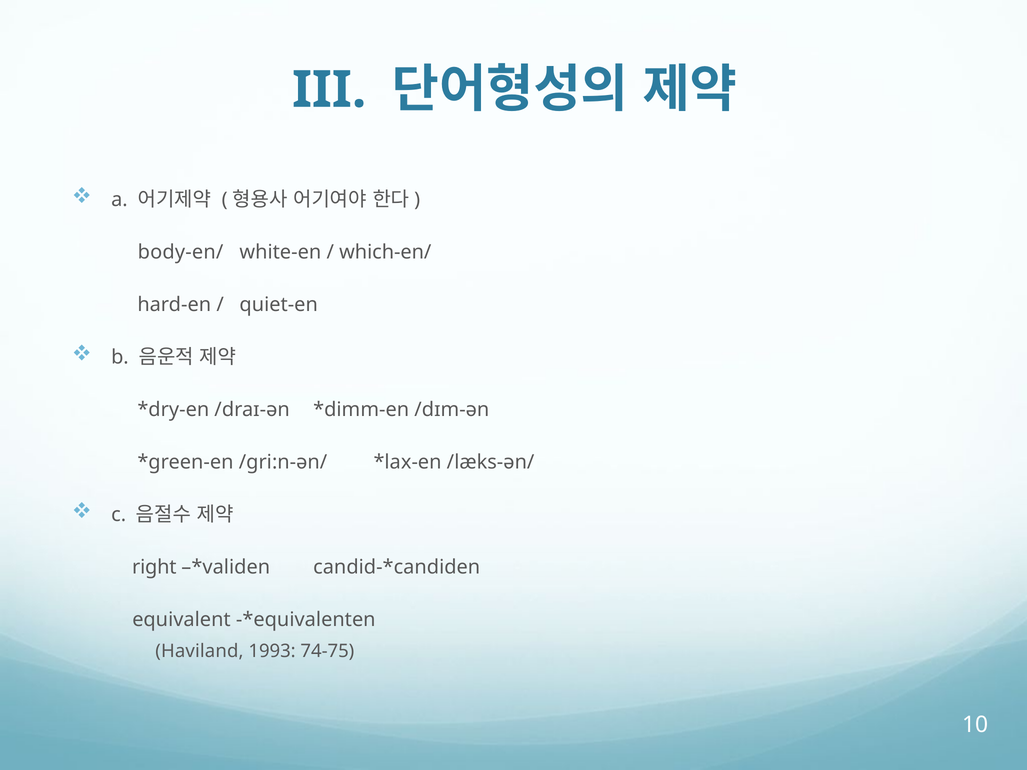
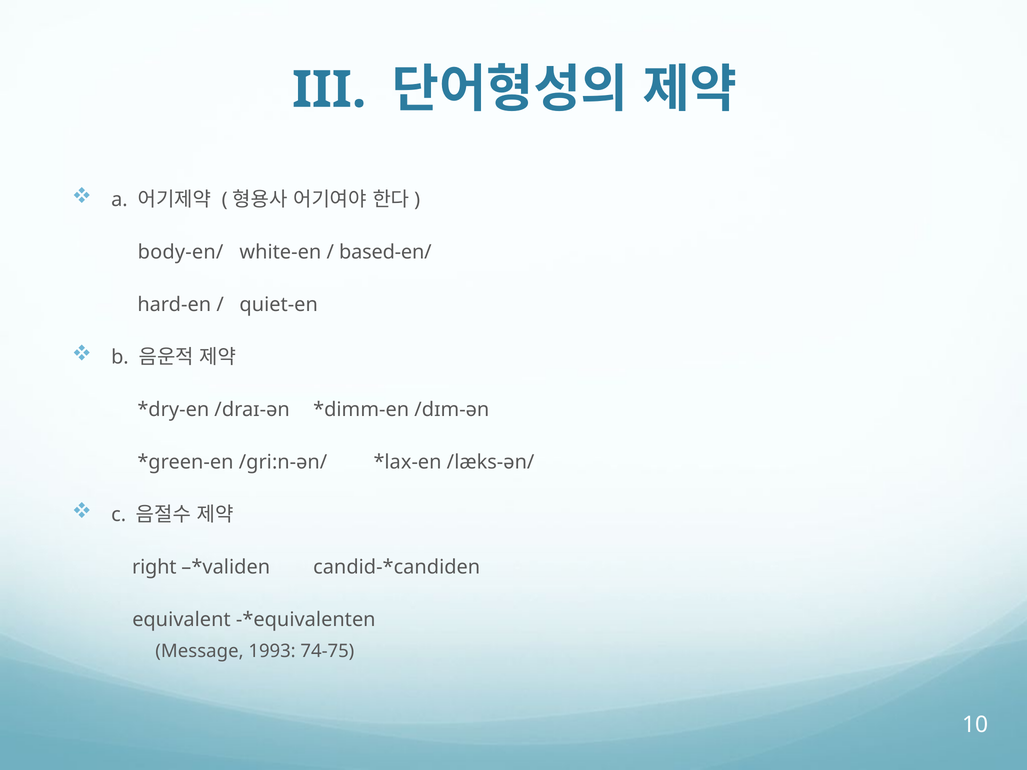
which-en/: which-en/ -> based-en/ (385, 252)
Haviland: Haviland -> Message (199, 651)
